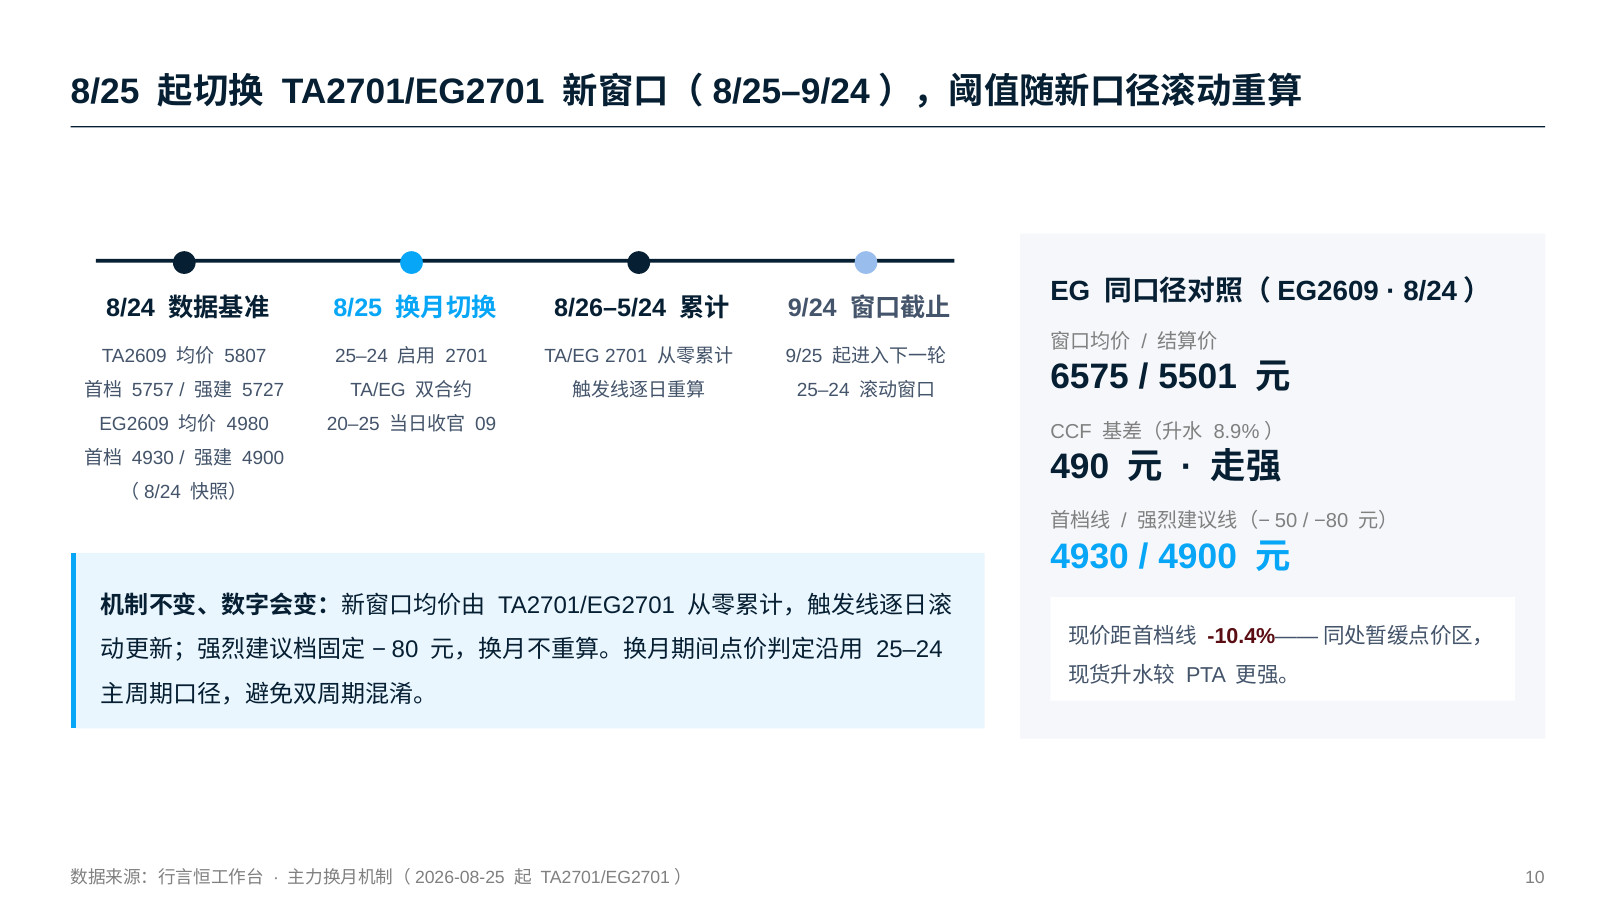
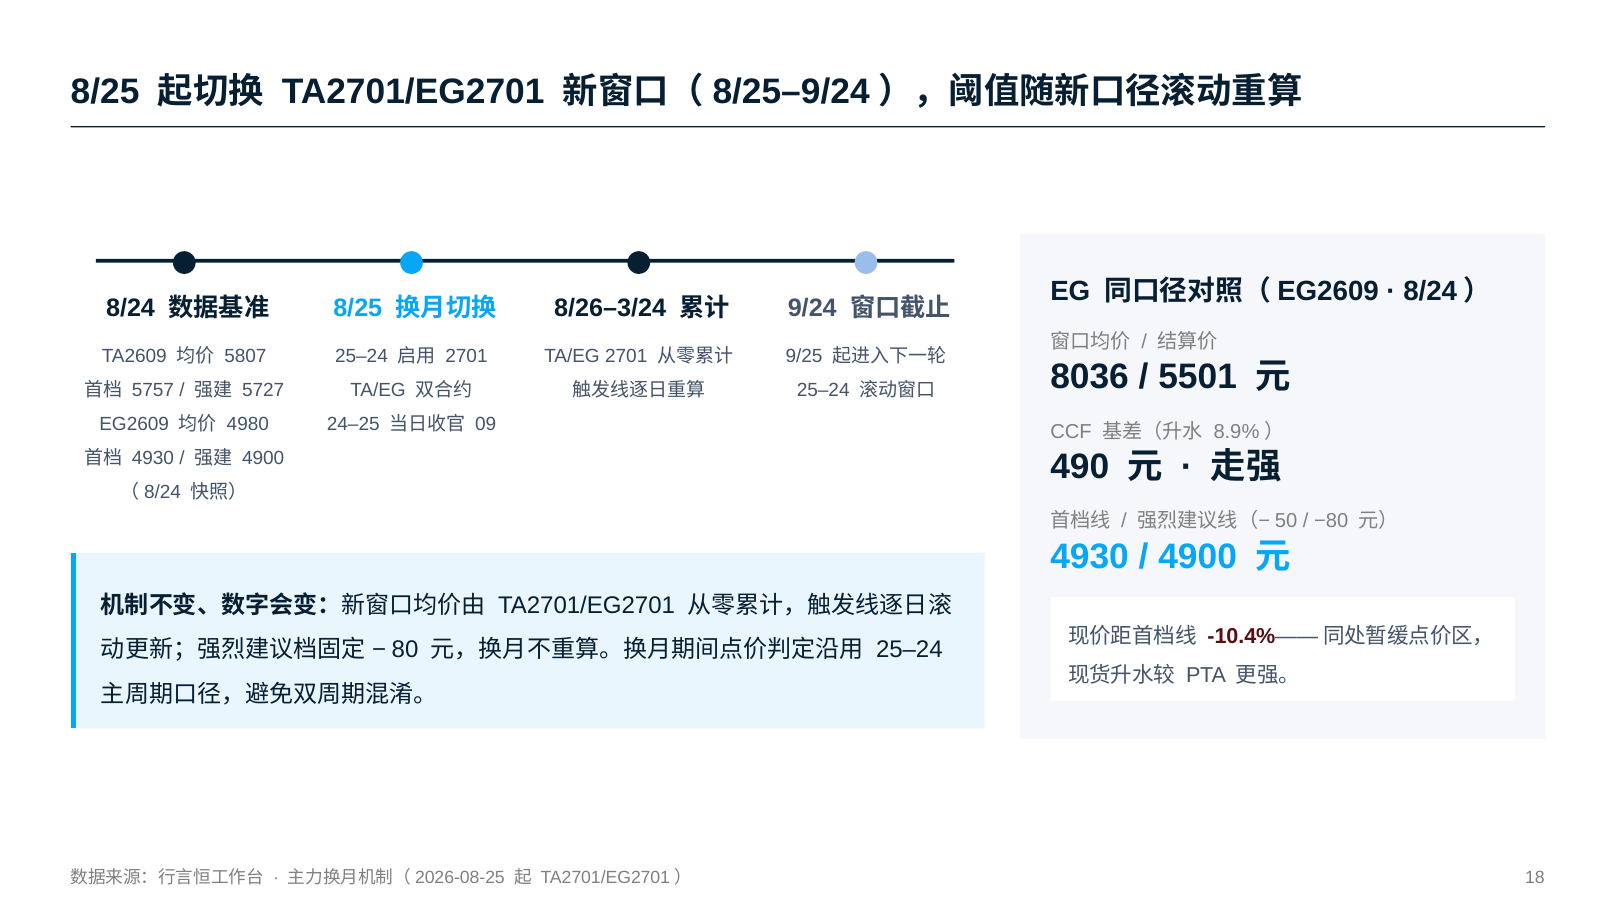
8/26–5/24: 8/26–5/24 -> 8/26–3/24 (610, 309)
6575: 6575 -> 8036 (1090, 377)
20–25: 20–25 -> 24–25 (353, 424)
10: 10 -> 18 (1535, 878)
